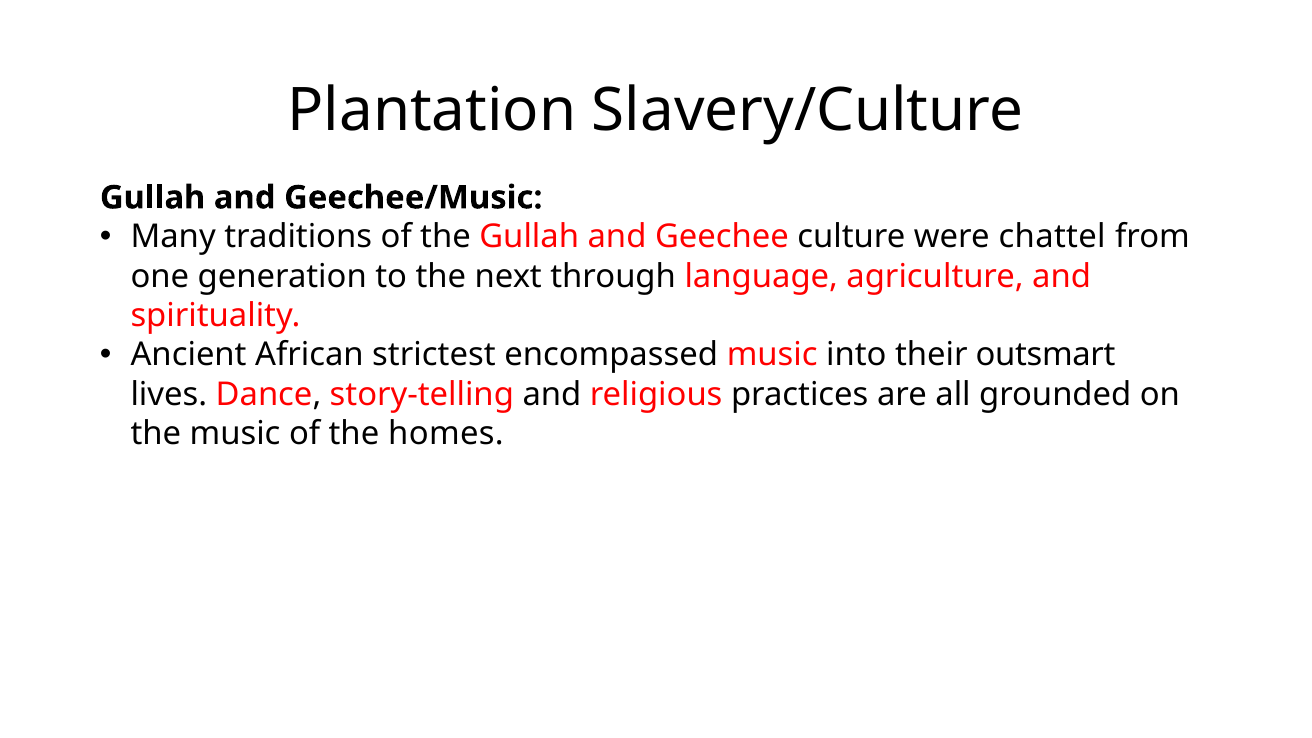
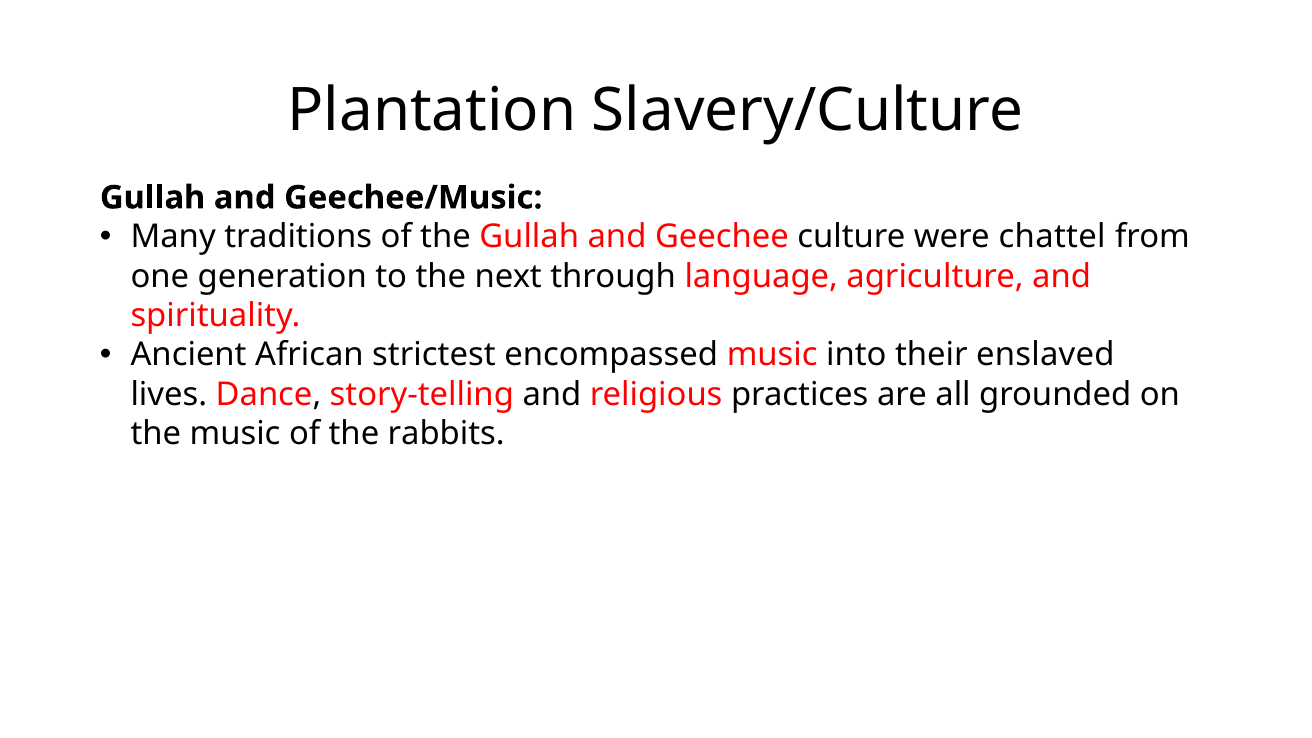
outsmart: outsmart -> enslaved (1045, 355)
homes: homes -> rabbits (446, 434)
